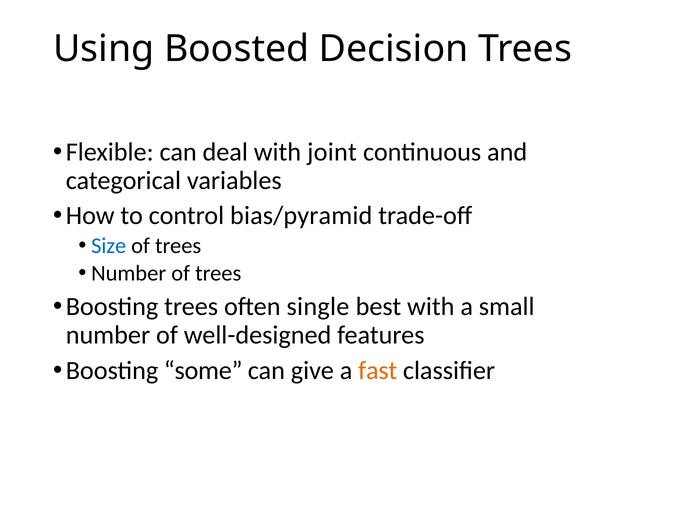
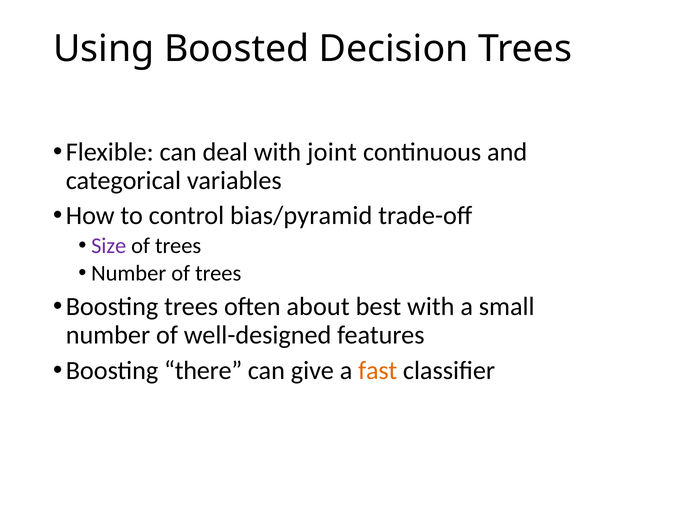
Size colour: blue -> purple (109, 246)
single: single -> about (318, 307)
some: some -> there (203, 371)
